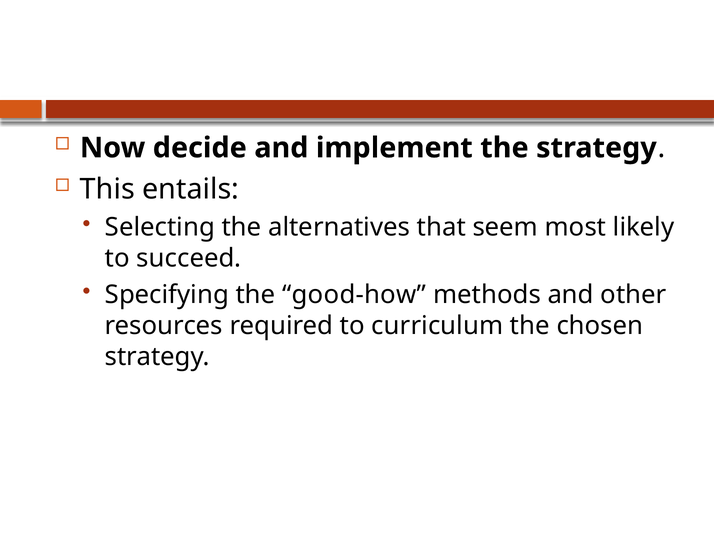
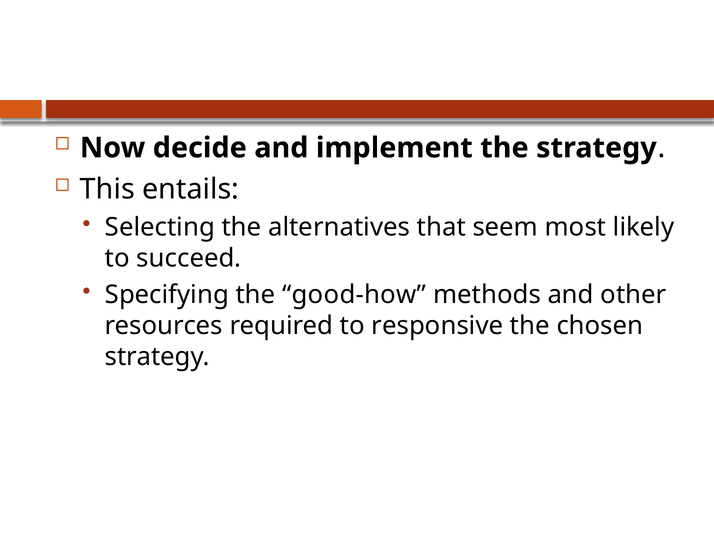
curriculum: curriculum -> responsive (437, 325)
